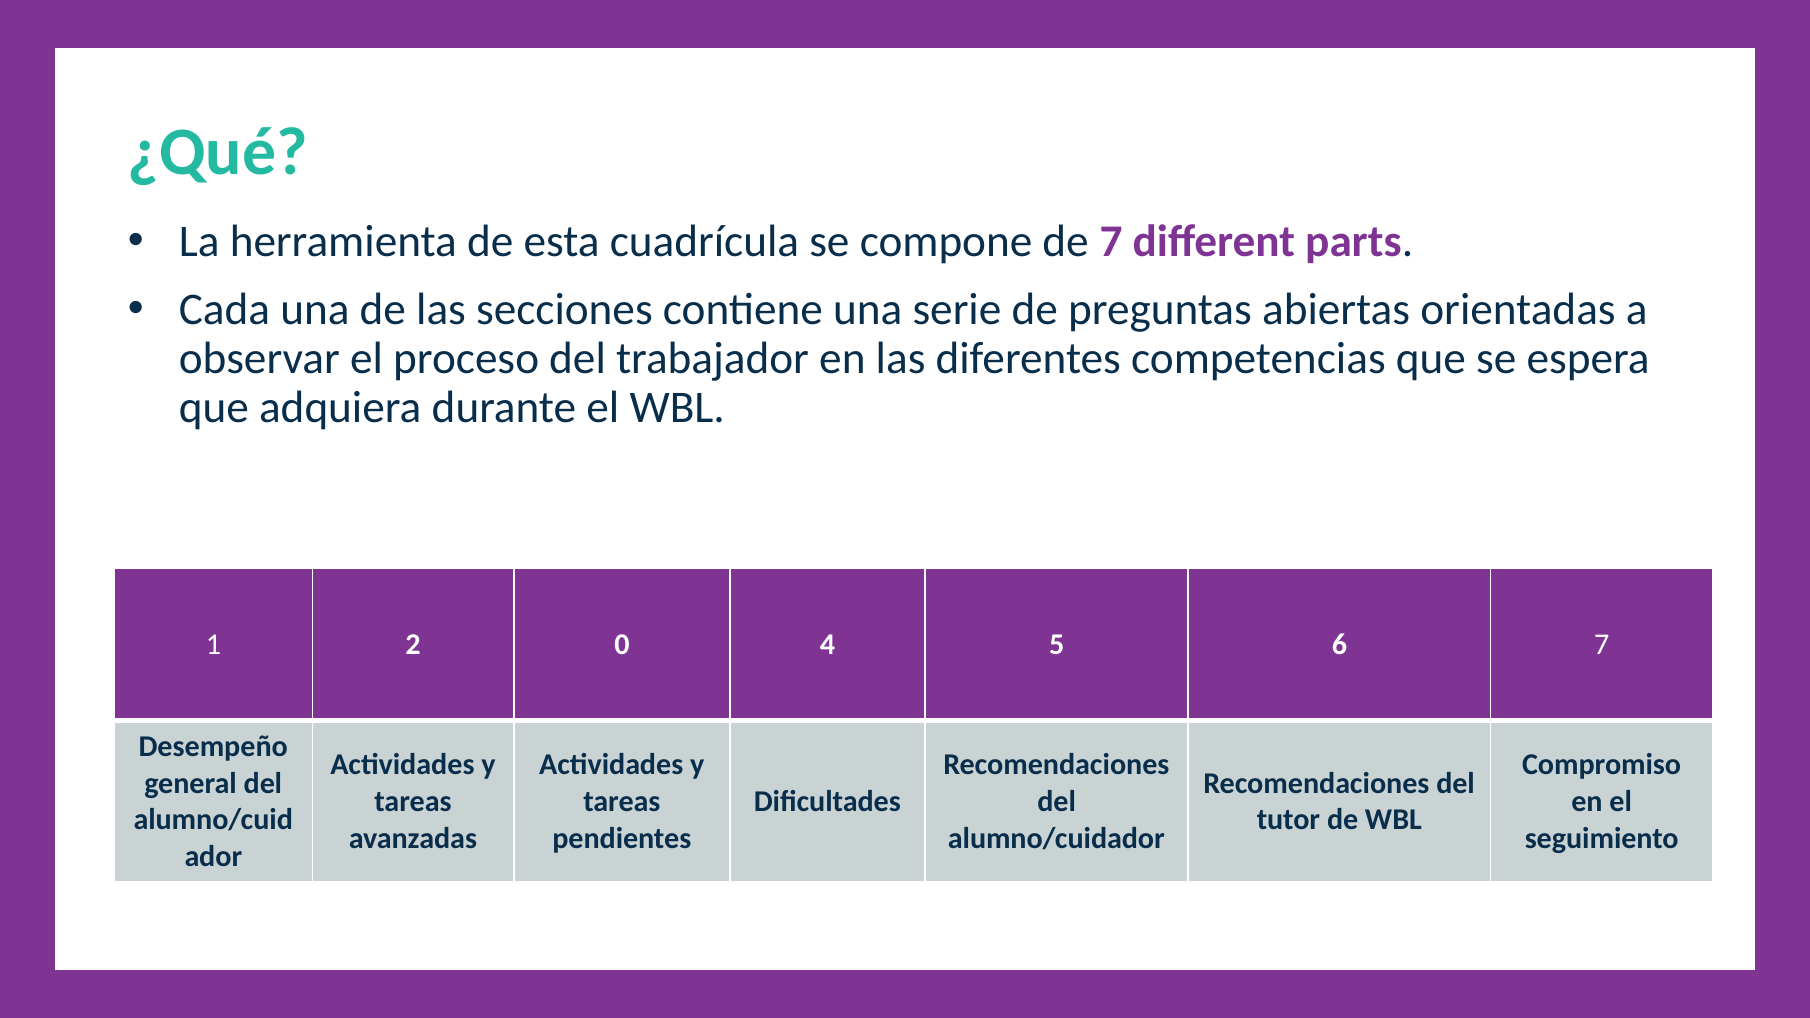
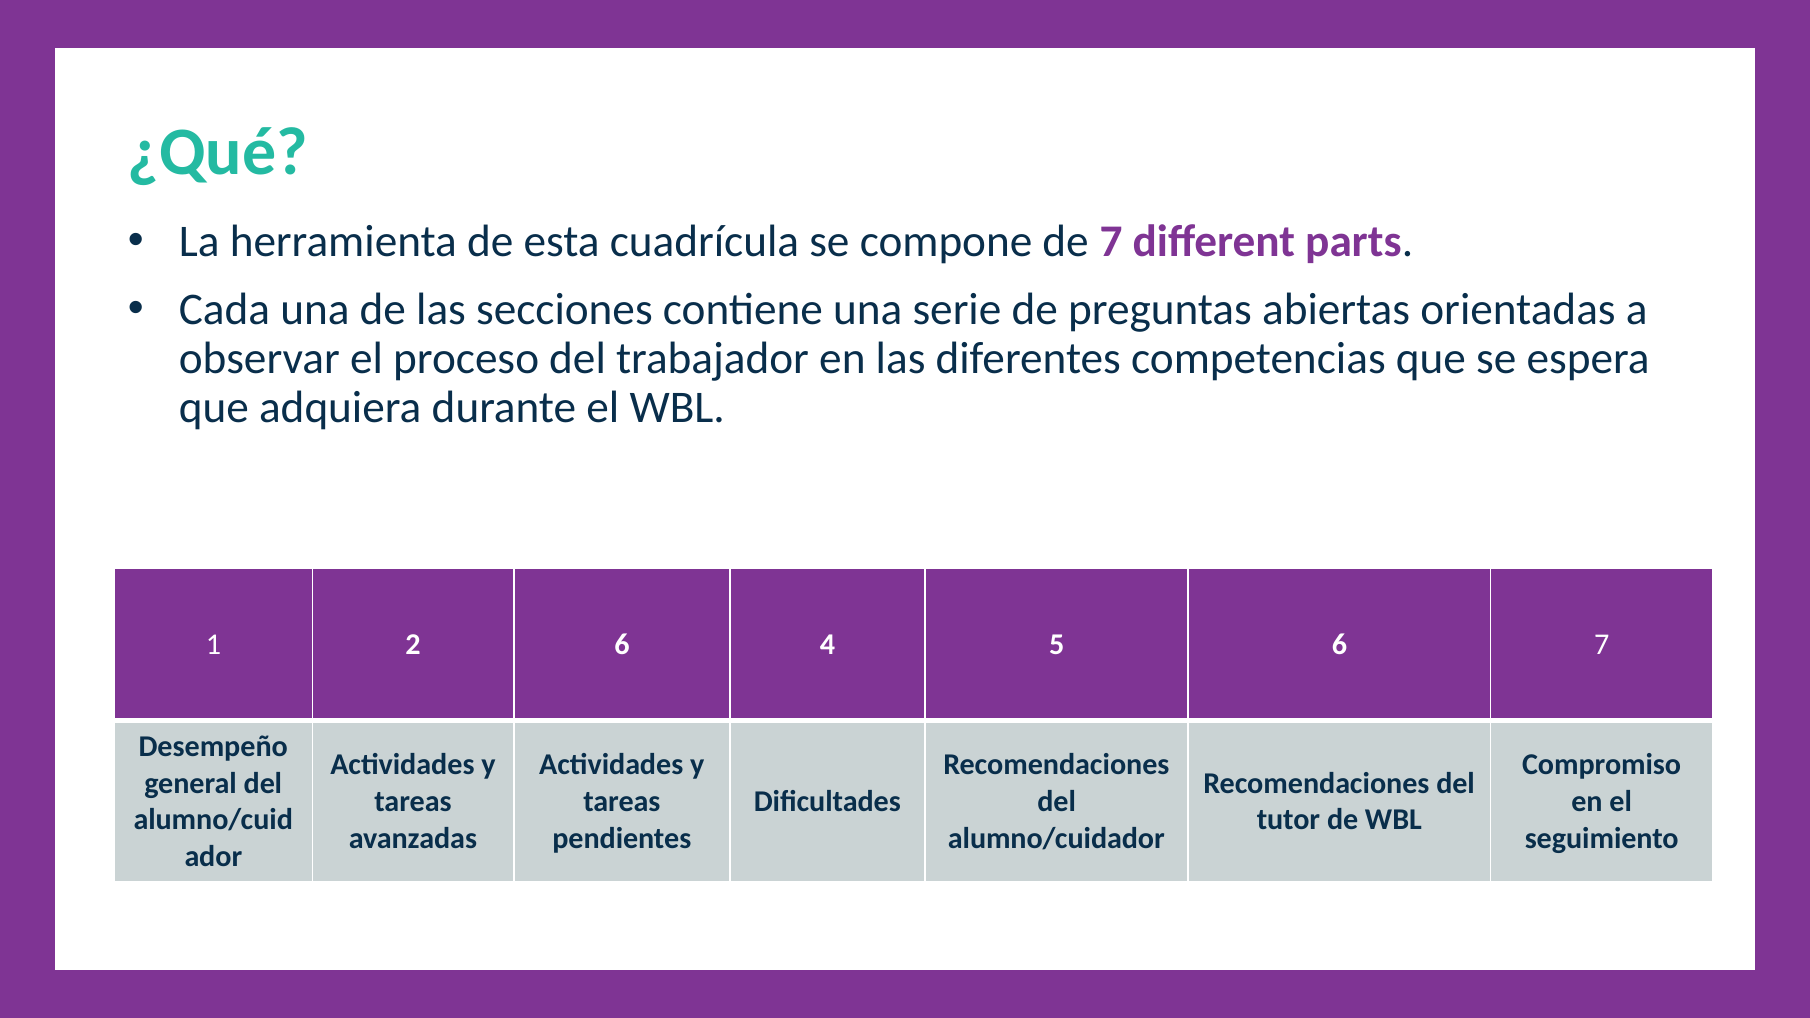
2 0: 0 -> 6 (622, 645)
